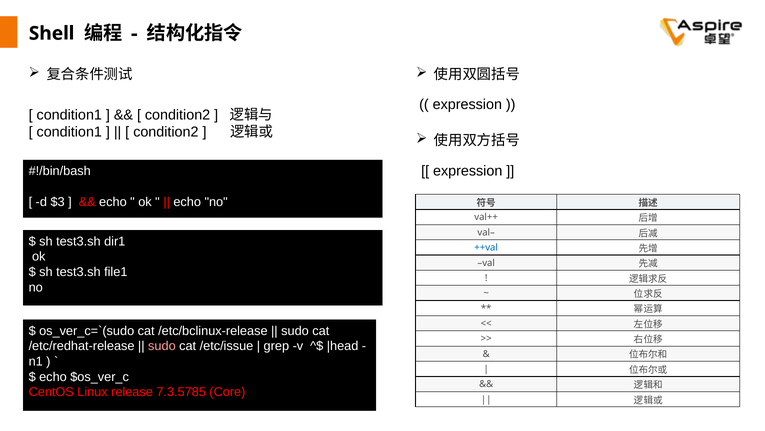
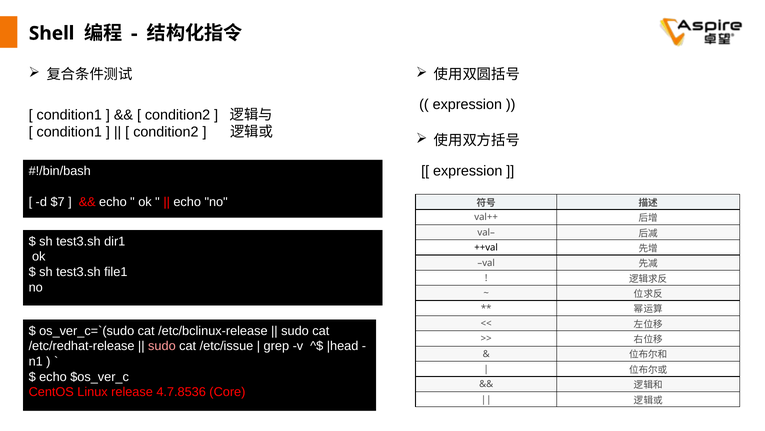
$3: $3 -> $7 (58, 201)
++val colour: blue -> black (486, 247)
7.3.5785: 7.3.5785 -> 4.7.8536 (181, 392)
